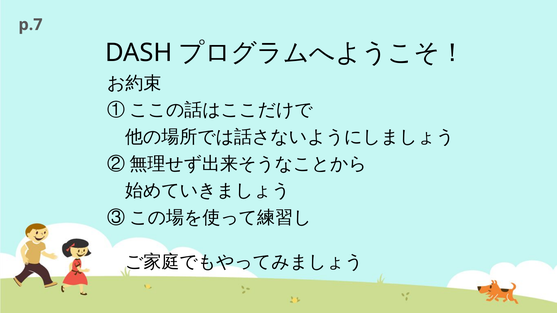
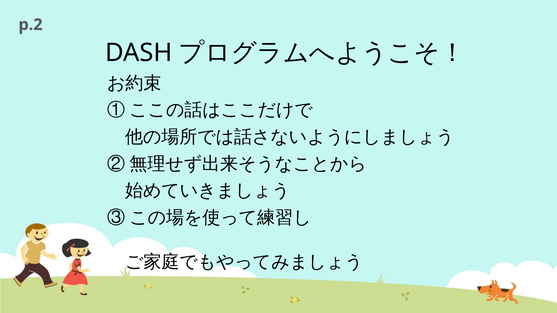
p.7: p.7 -> p.2 (31, 25)
